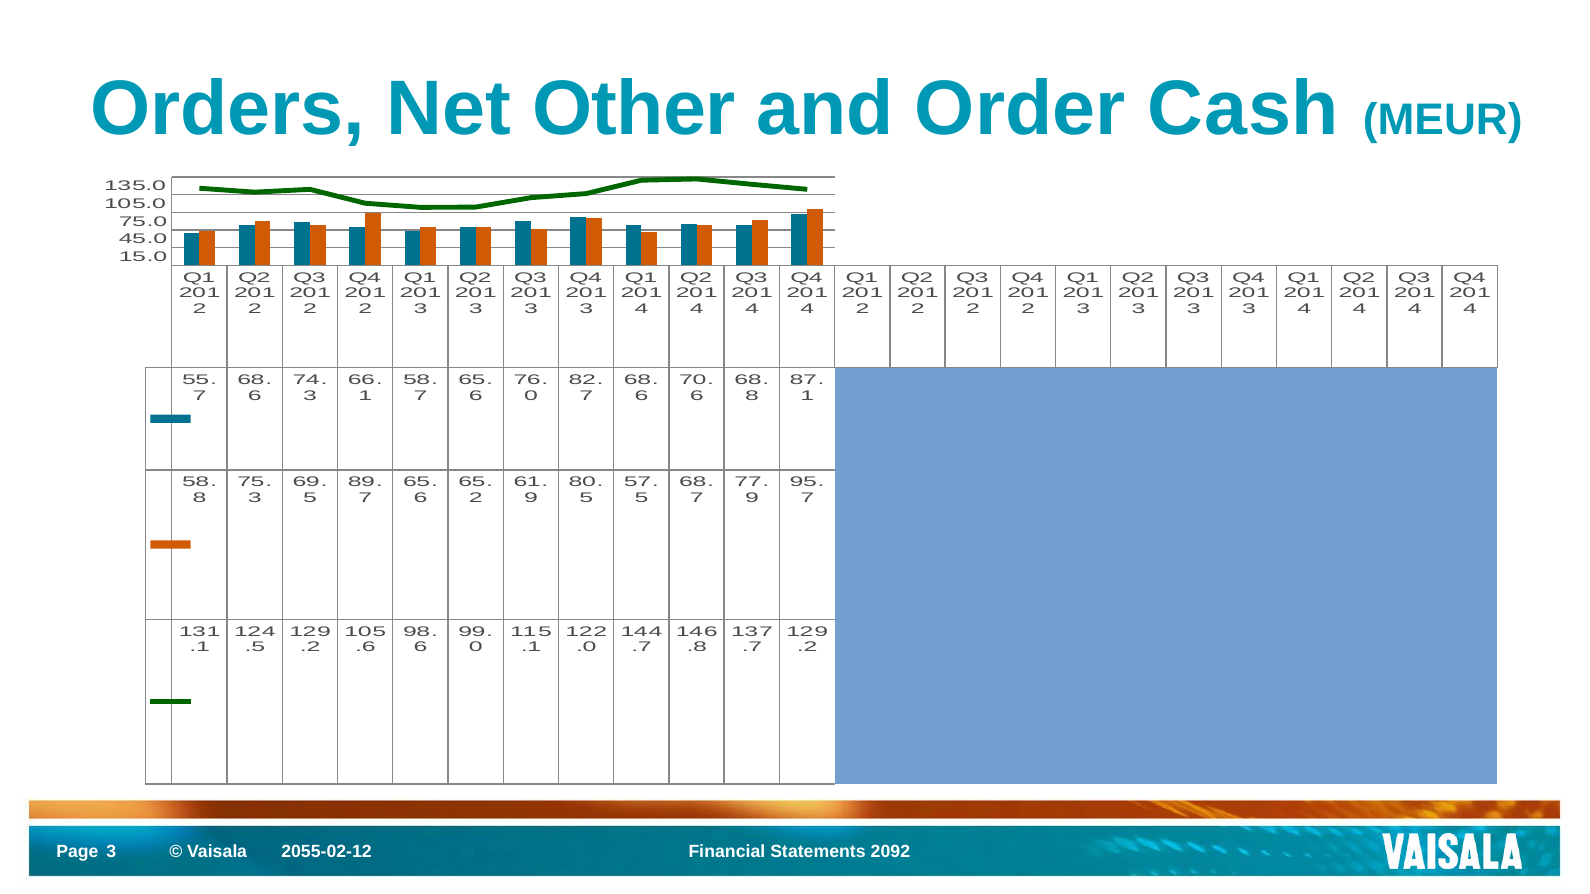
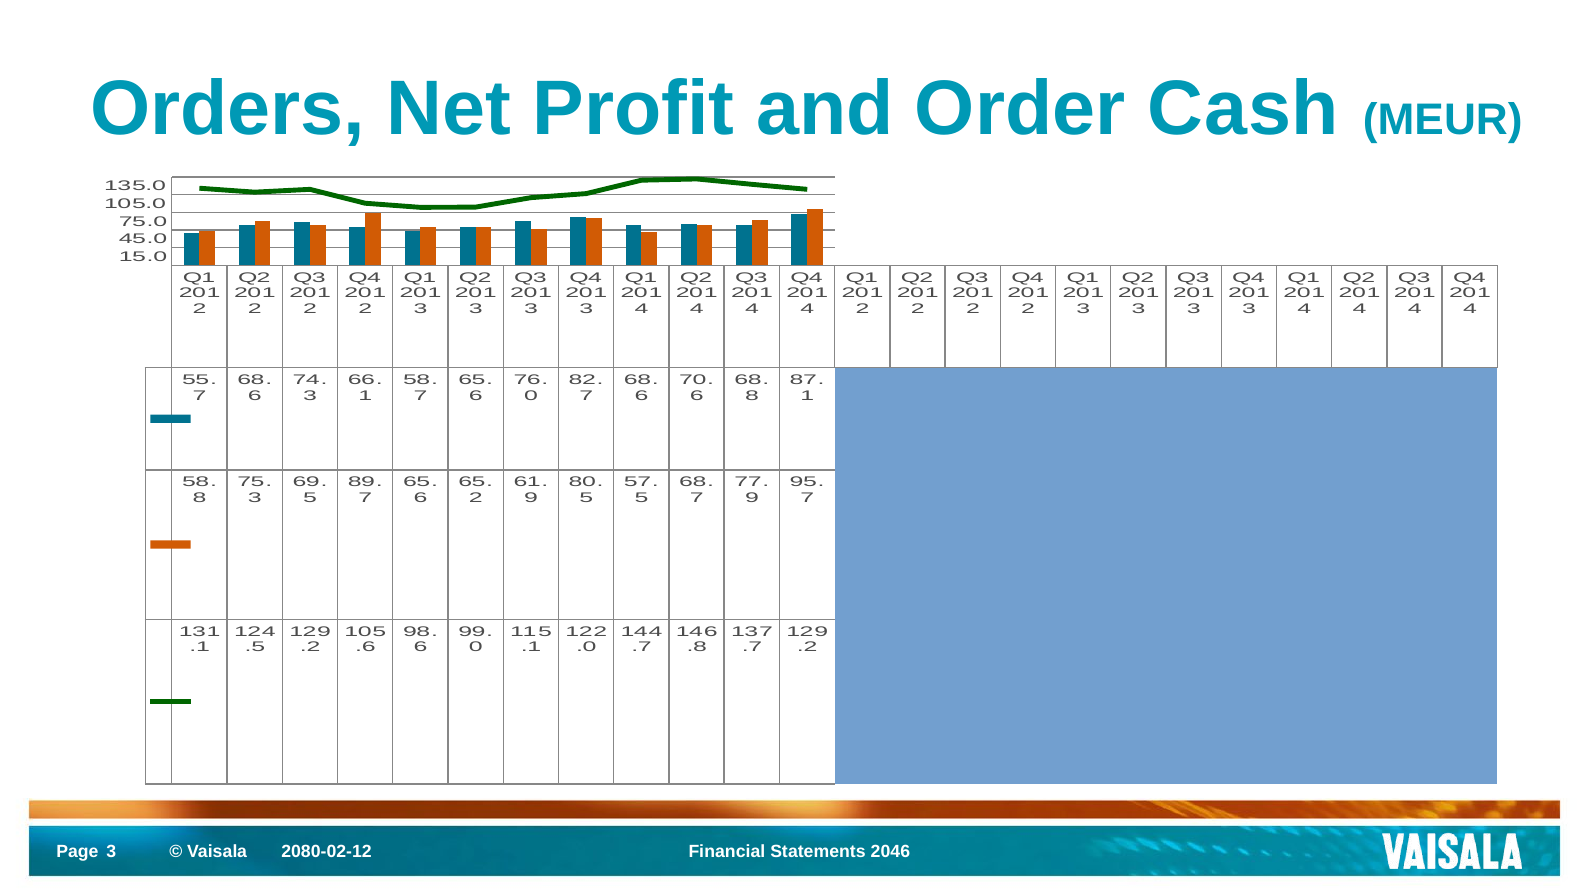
Other: Other -> Profit (634, 109)
2055-02-12: 2055-02-12 -> 2080-02-12 (327, 852)
2092: 2092 -> 2046 (890, 852)
